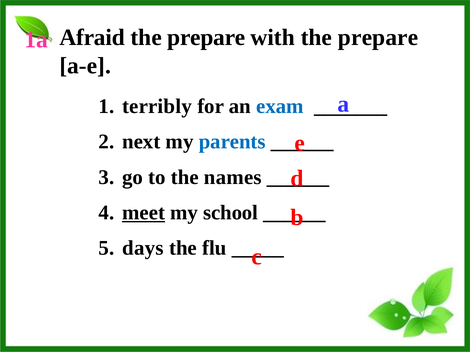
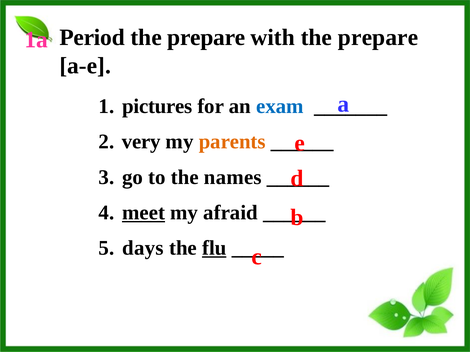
Afraid: Afraid -> Period (92, 38)
terribly: terribly -> pictures (157, 106)
next: next -> very (141, 142)
parents colour: blue -> orange (232, 142)
school: school -> afraid (231, 213)
flu underline: none -> present (214, 248)
